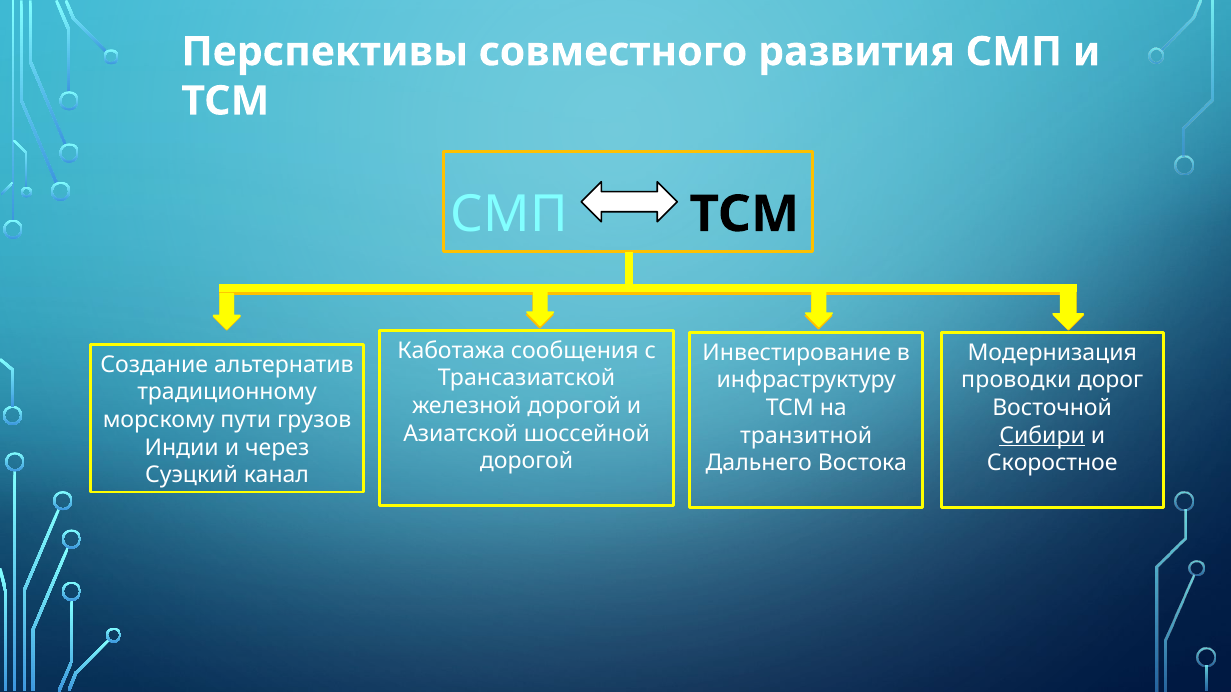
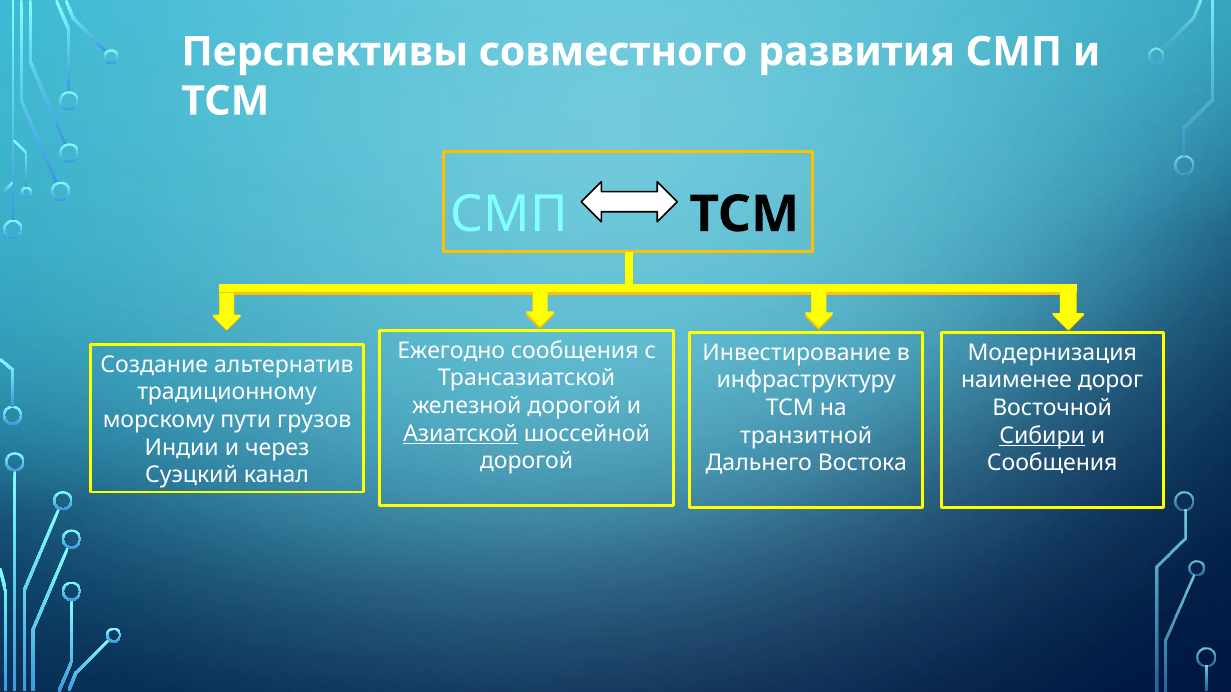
Каботажа: Каботажа -> Ежегодно (451, 351)
проводки: проводки -> наименее (1016, 381)
Азиатской underline: none -> present (461, 434)
Скоростное: Скоростное -> Сообщения (1052, 464)
